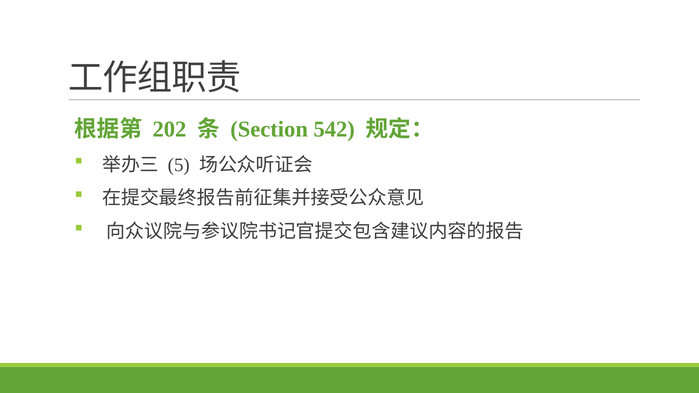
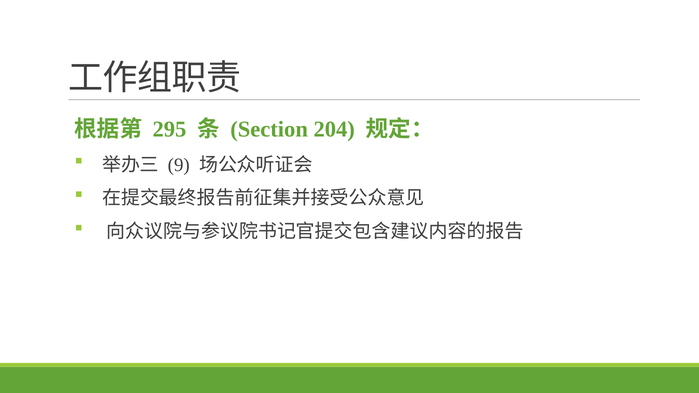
202: 202 -> 295 (169, 130)
542: 542 -> 204 (334, 130)
5: 5 -> 9 (179, 165)
